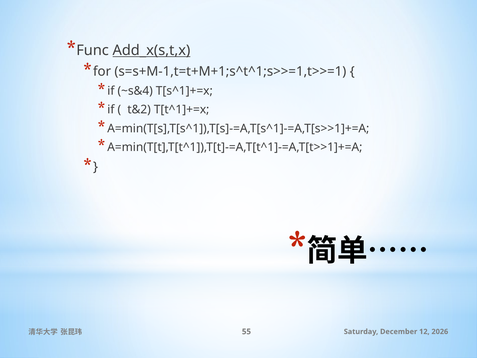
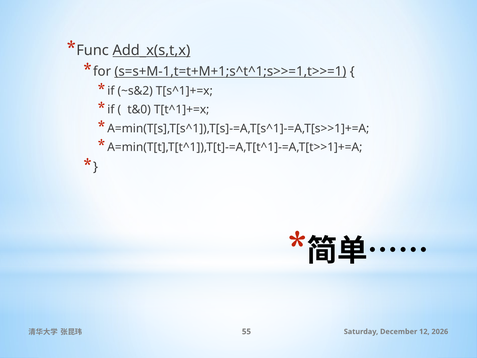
s=s+M-1,t=t+M+1;s^t^1;s>>=1,t>>=1 underline: none -> present (230, 72)
~s&4: ~s&4 -> ~s&2 (135, 91)
t&2: t&2 -> t&0 (139, 110)
